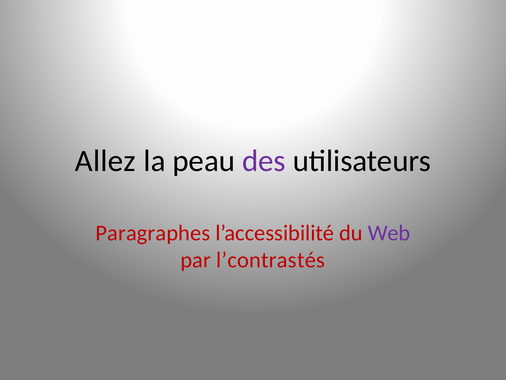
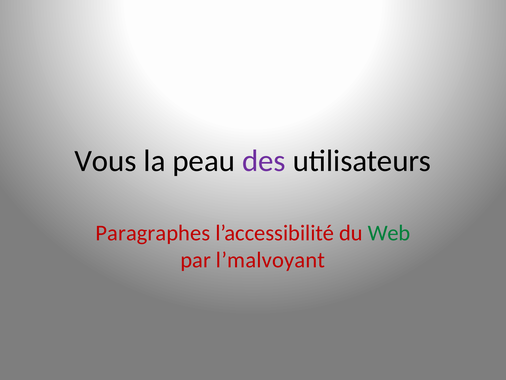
Allez: Allez -> Vous (106, 161)
Web colour: purple -> green (389, 233)
l’contrastés: l’contrastés -> l’malvoyant (271, 260)
